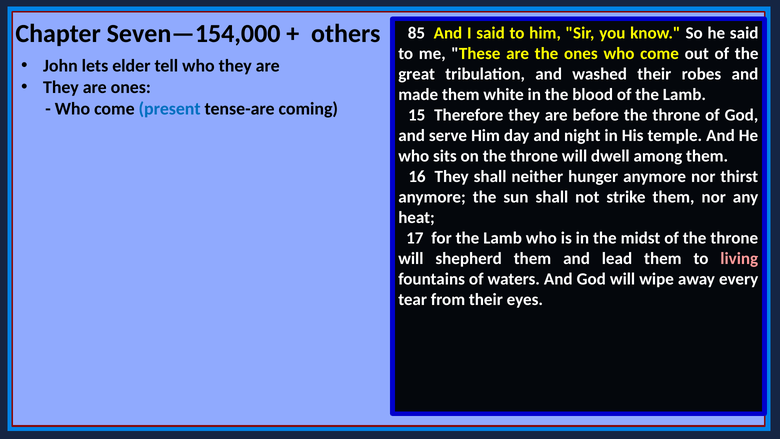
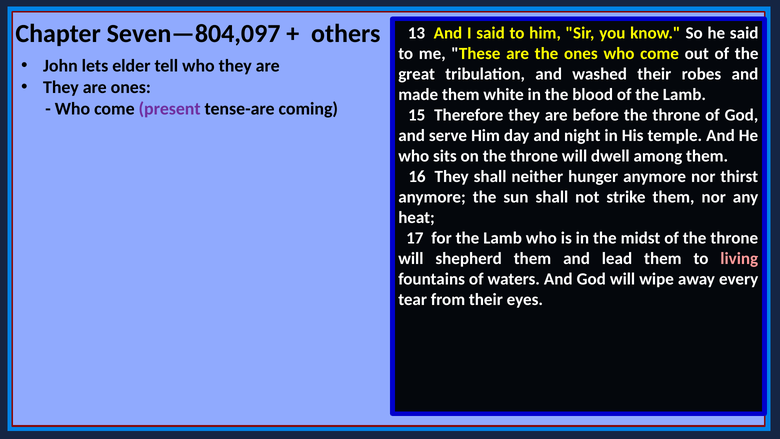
Seven—154,000: Seven—154,000 -> Seven—804,097 (194, 34)
85: 85 -> 13 (416, 33)
present colour: blue -> purple (170, 109)
